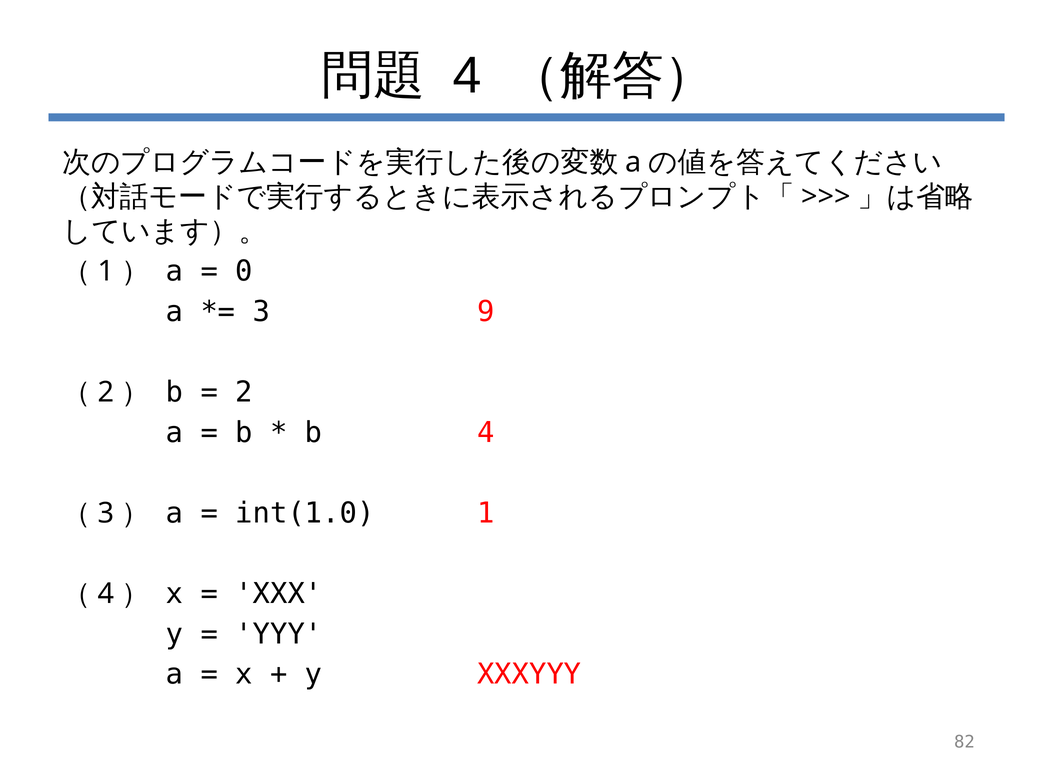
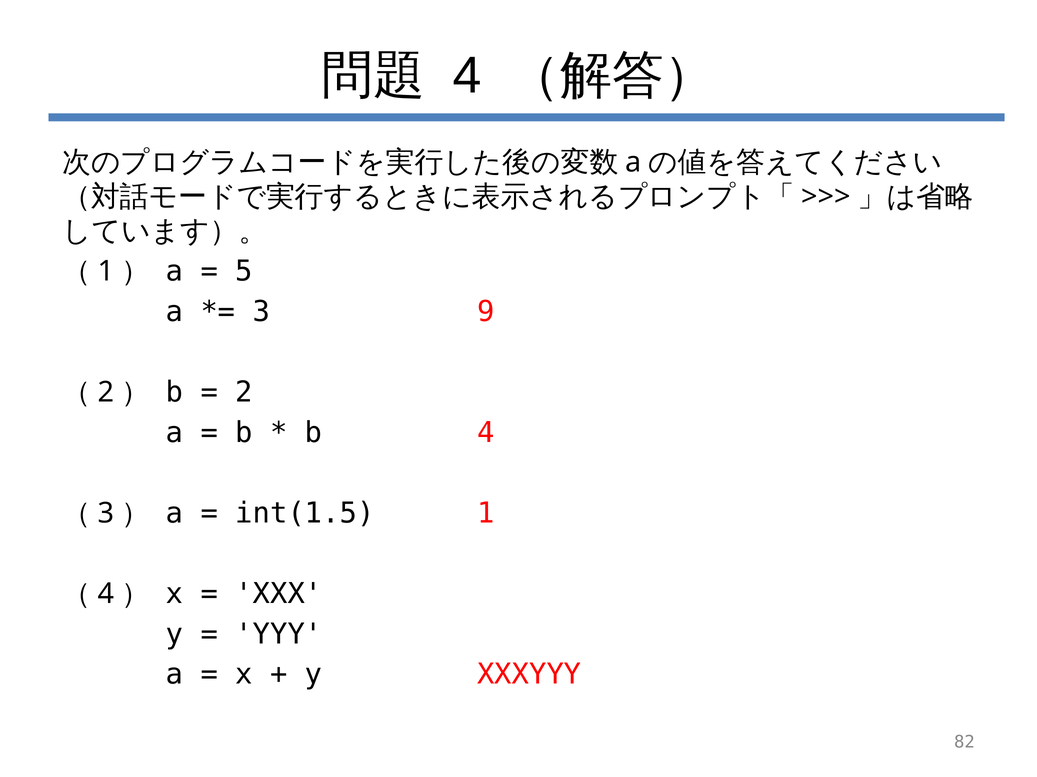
0: 0 -> 5 (244, 272)
int(1.0: int(1.0 -> int(1.5 (305, 514)
